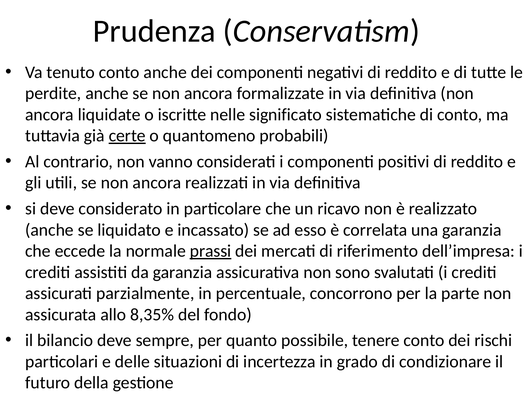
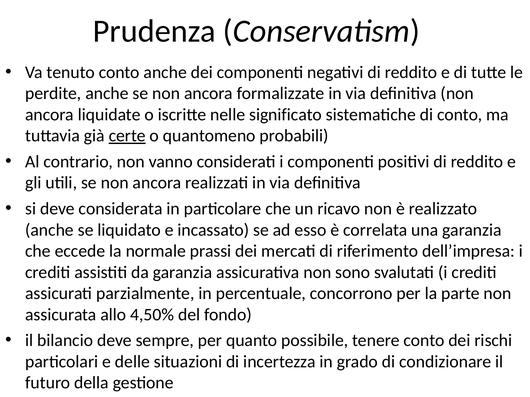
considerato: considerato -> considerata (121, 209)
prassi underline: present -> none (211, 251)
8,35%: 8,35% -> 4,50% (152, 315)
